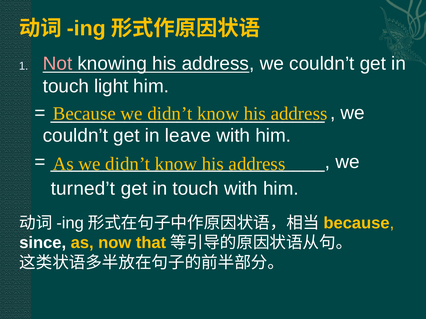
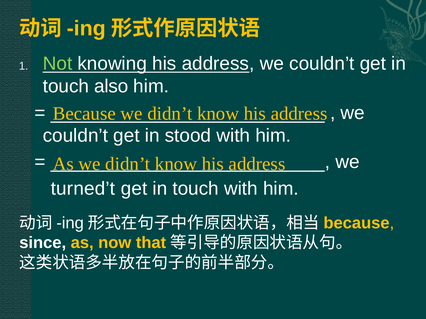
Not colour: pink -> light green (58, 64)
light: light -> also (111, 87)
leave: leave -> stood (188, 136)
